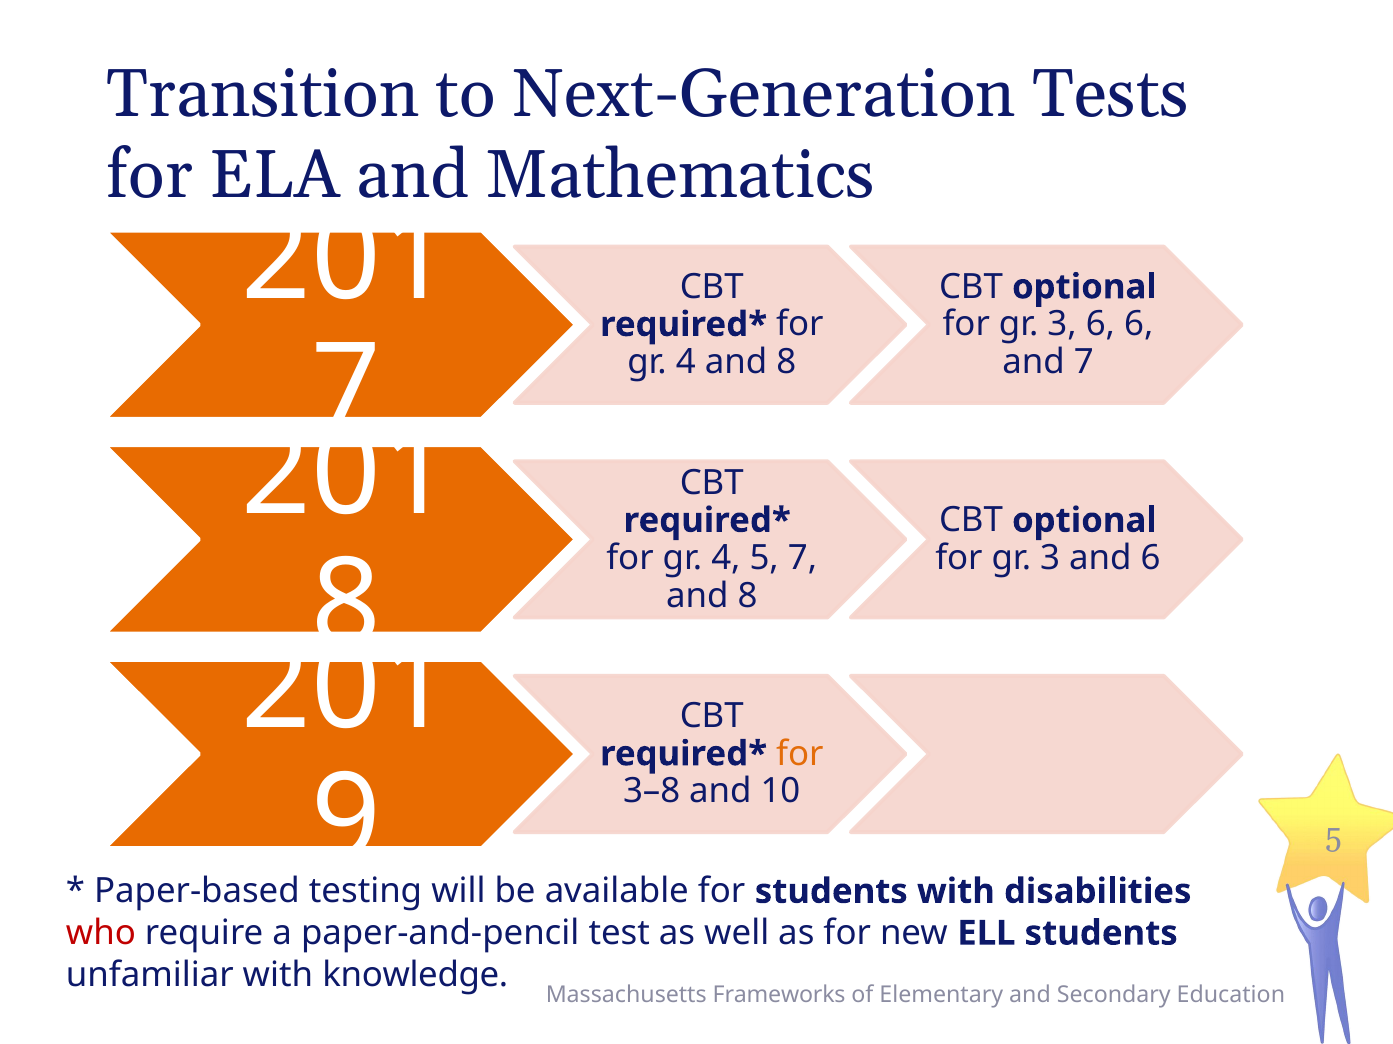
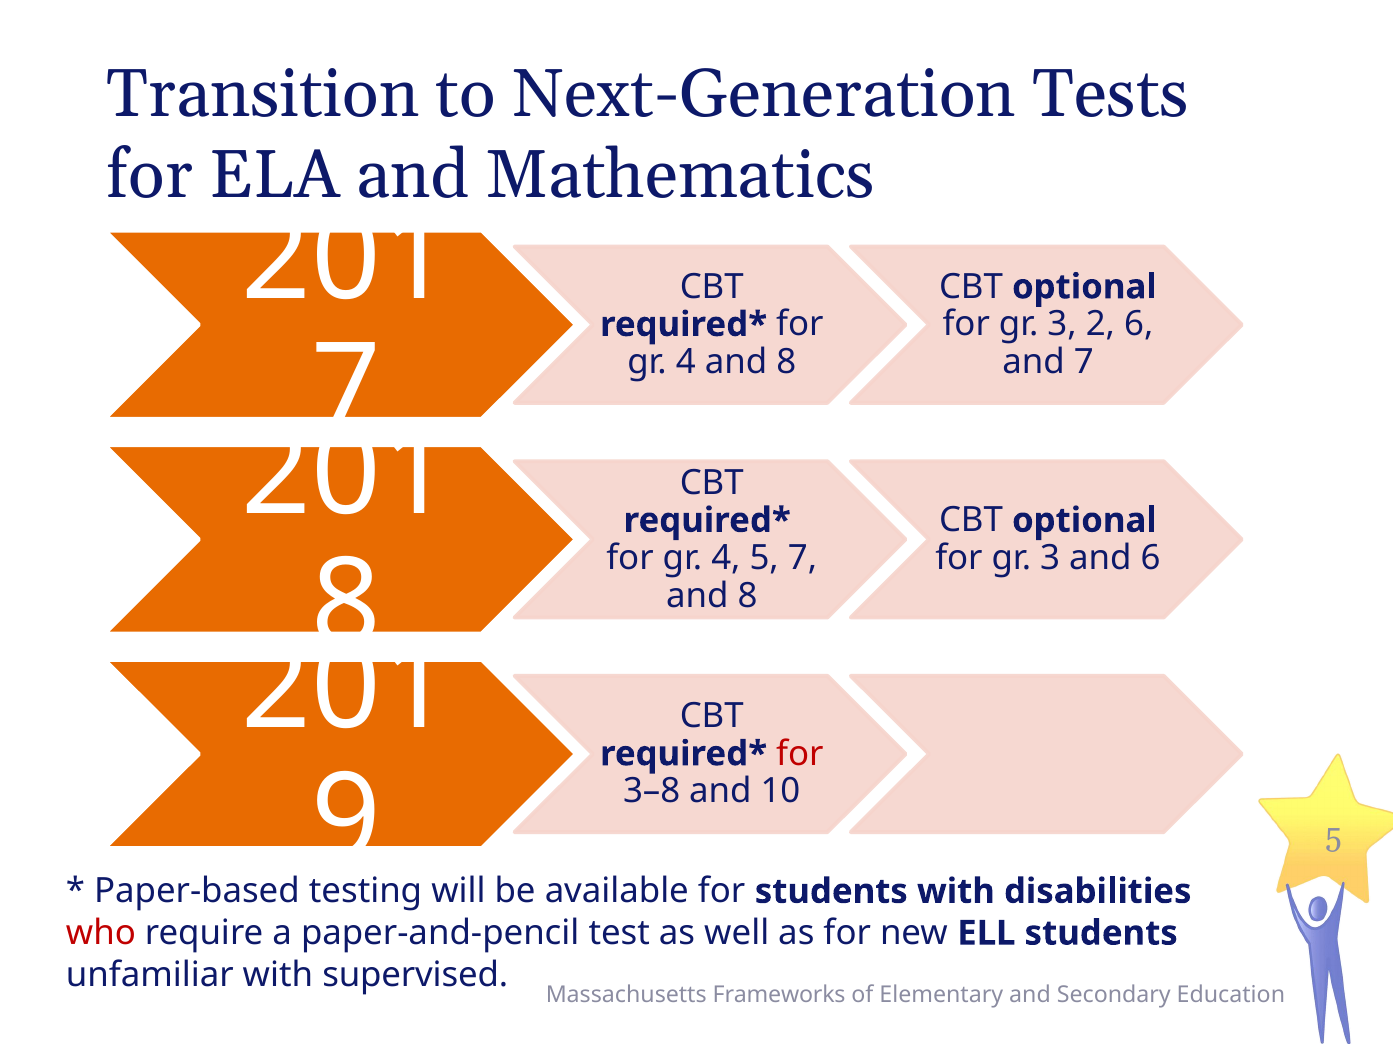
6: 6 -> 2 (1100, 325)
for colour: orange -> red (800, 754)
knowledge: knowledge -> supervised (415, 976)
